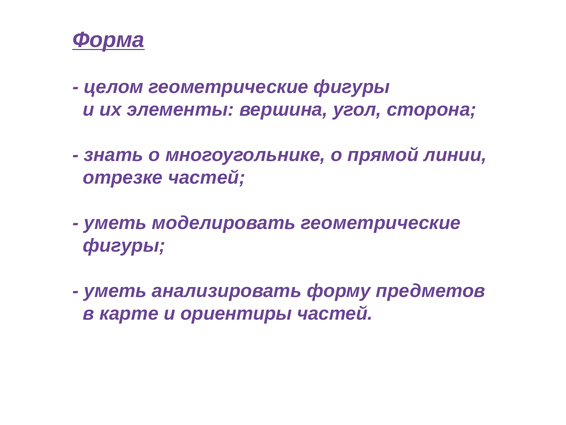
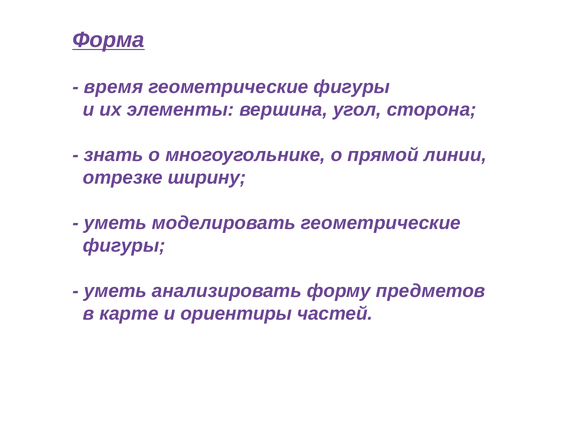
целом: целом -> время (114, 87)
отрезке частей: частей -> ширину (207, 177)
